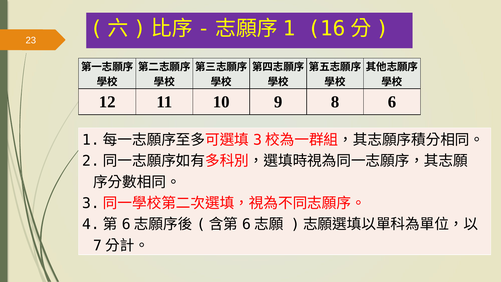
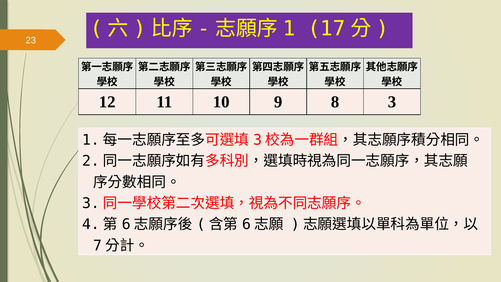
16: 16 -> 17 (327, 29)
6: 6 -> 3 (392, 102)
